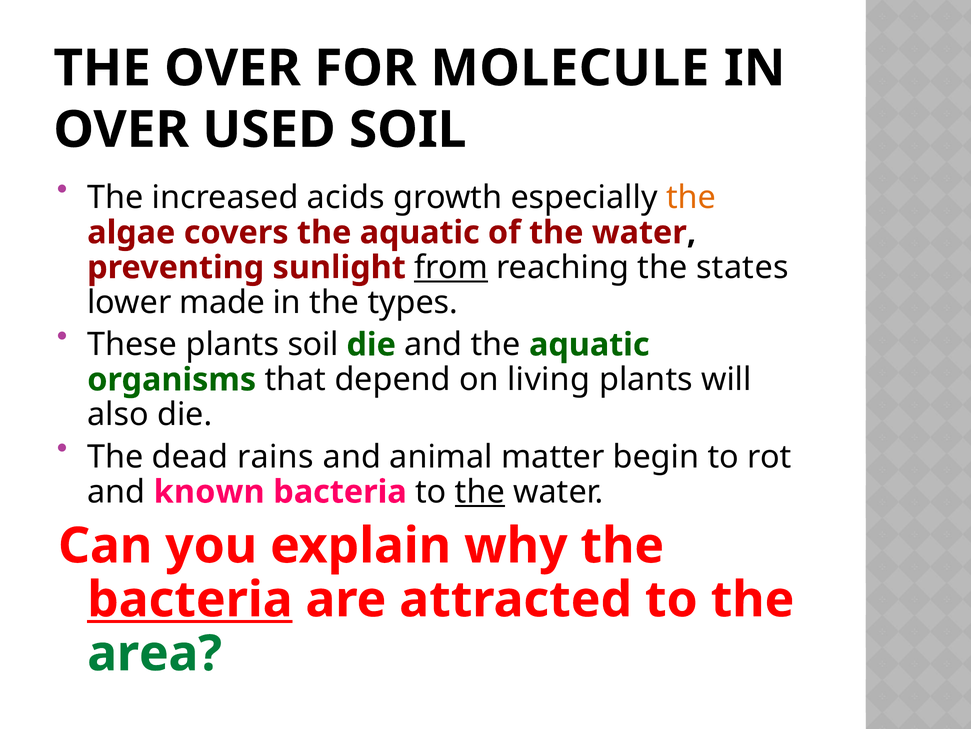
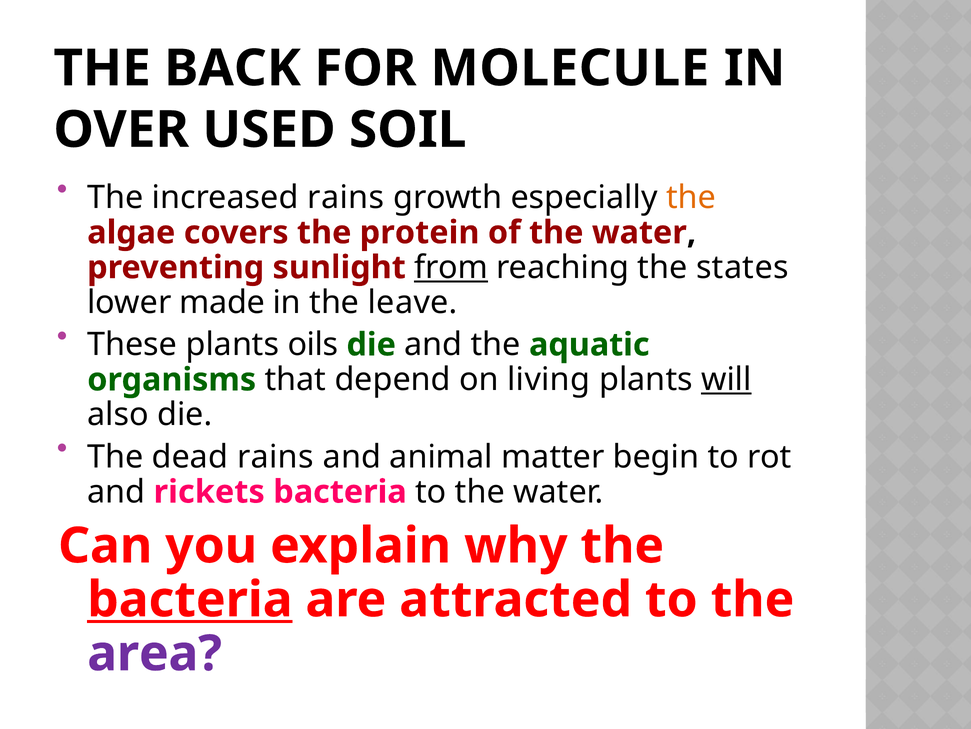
THE OVER: OVER -> BACK (233, 68)
increased acids: acids -> rains (346, 197)
covers the aquatic: aquatic -> protein (420, 232)
types: types -> leave (413, 302)
plants soil: soil -> oils (313, 344)
will underline: none -> present (726, 379)
known: known -> rickets (209, 491)
the underline: present -> none (480, 491)
area colour: green -> purple (155, 653)
